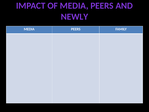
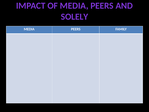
NEWLY: NEWLY -> SOLELY (74, 17)
